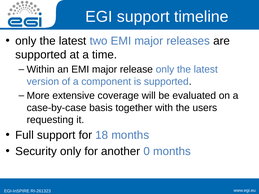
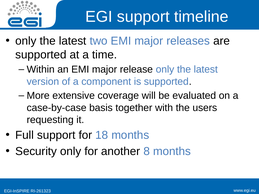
0: 0 -> 8 (147, 151)
